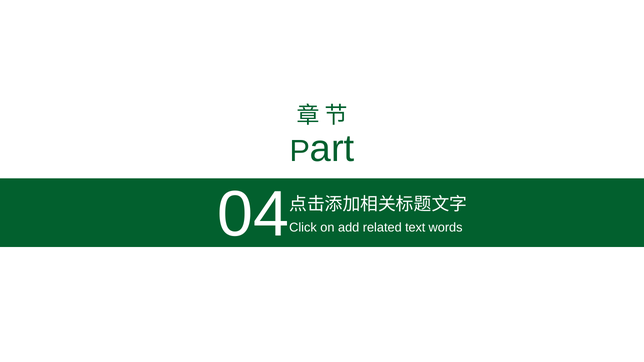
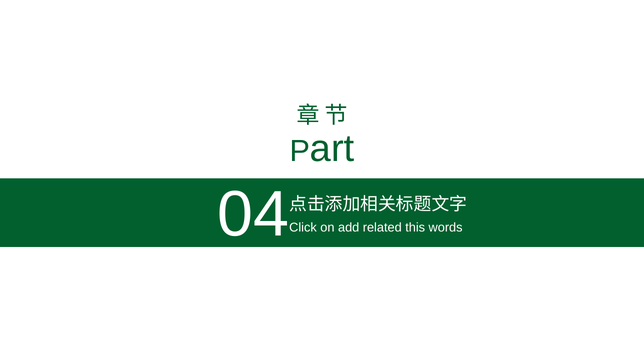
text: text -> this (415, 228)
